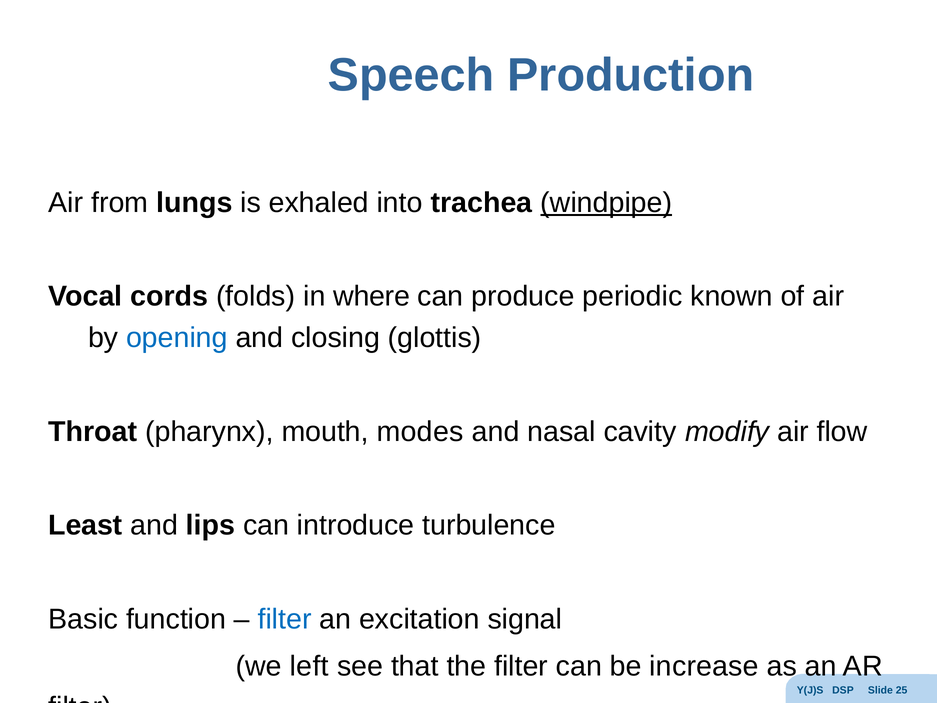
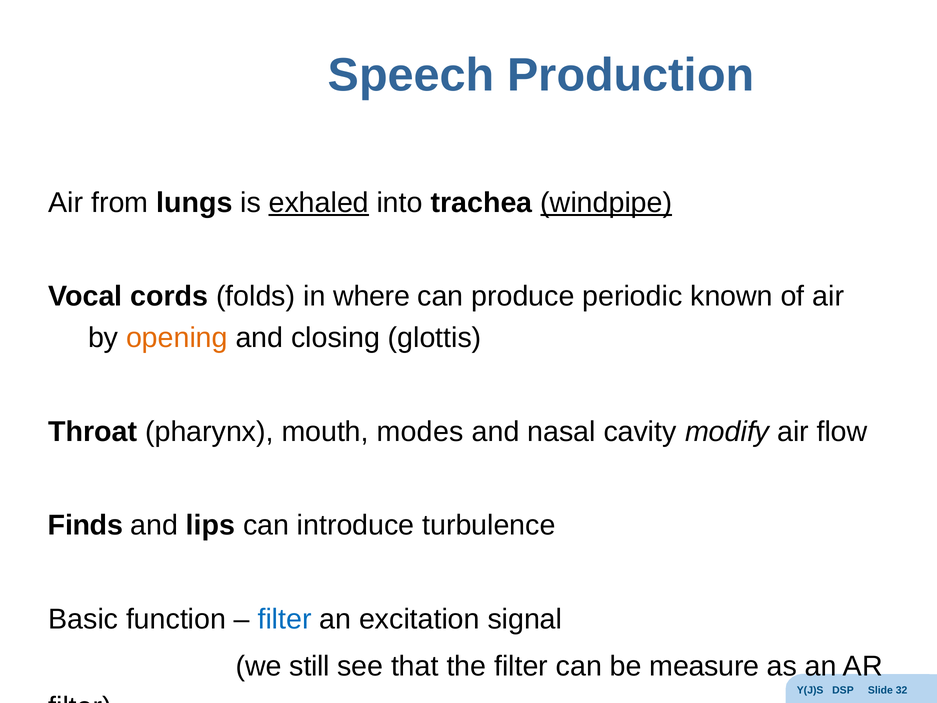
exhaled underline: none -> present (319, 203)
opening colour: blue -> orange (177, 338)
Least: Least -> Finds (86, 525)
left: left -> still (310, 666)
increase: increase -> measure (704, 666)
25: 25 -> 32 (902, 690)
